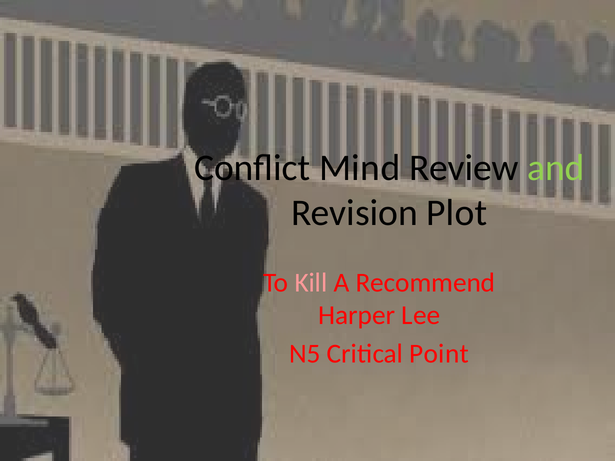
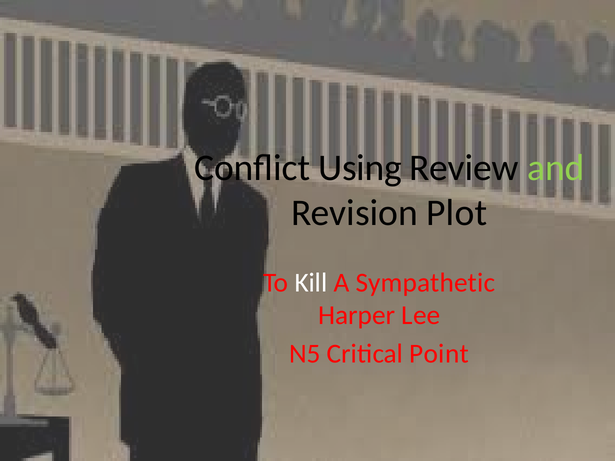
Mind: Mind -> Using (360, 168)
Kill colour: pink -> white (311, 283)
Recommend: Recommend -> Sympathetic (425, 283)
